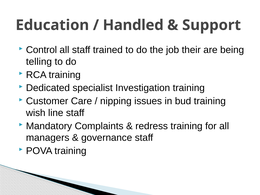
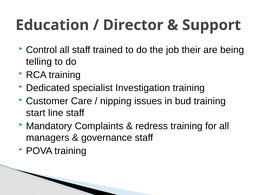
Handled: Handled -> Director (133, 25)
wish: wish -> start (36, 113)
